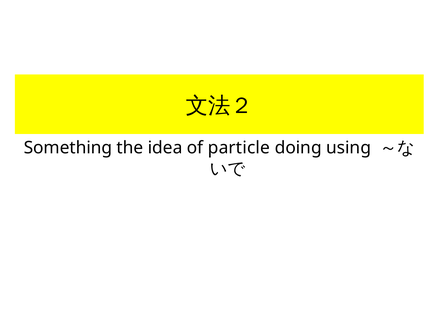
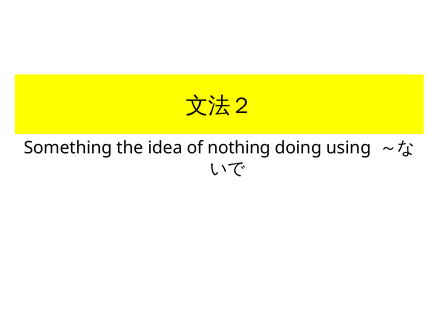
particle: particle -> nothing (239, 148)
